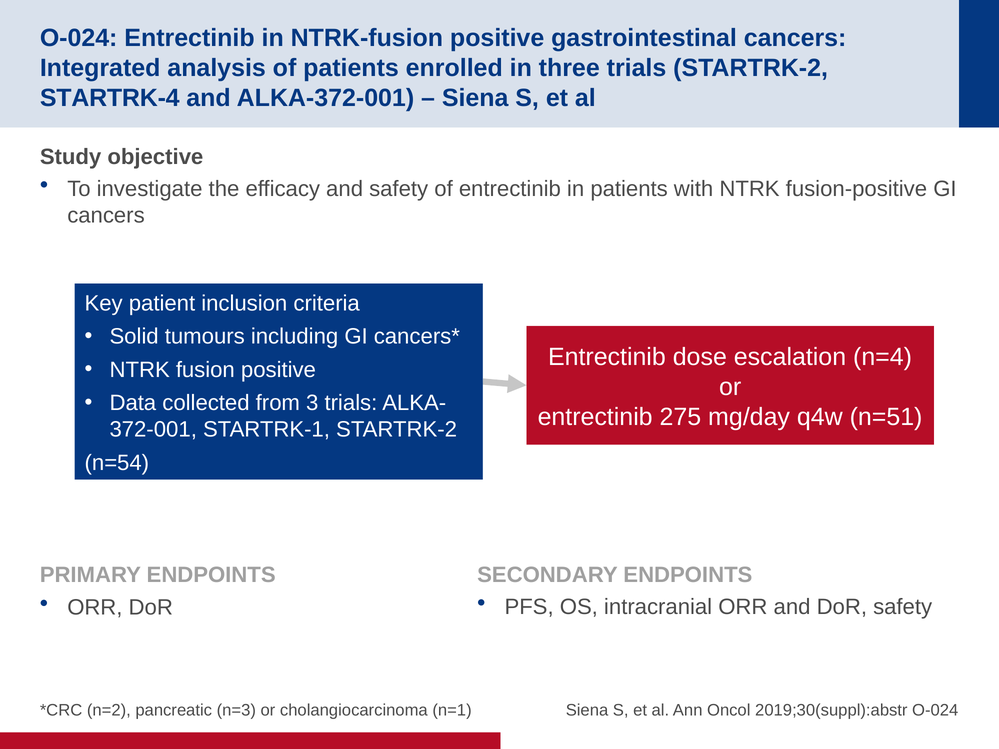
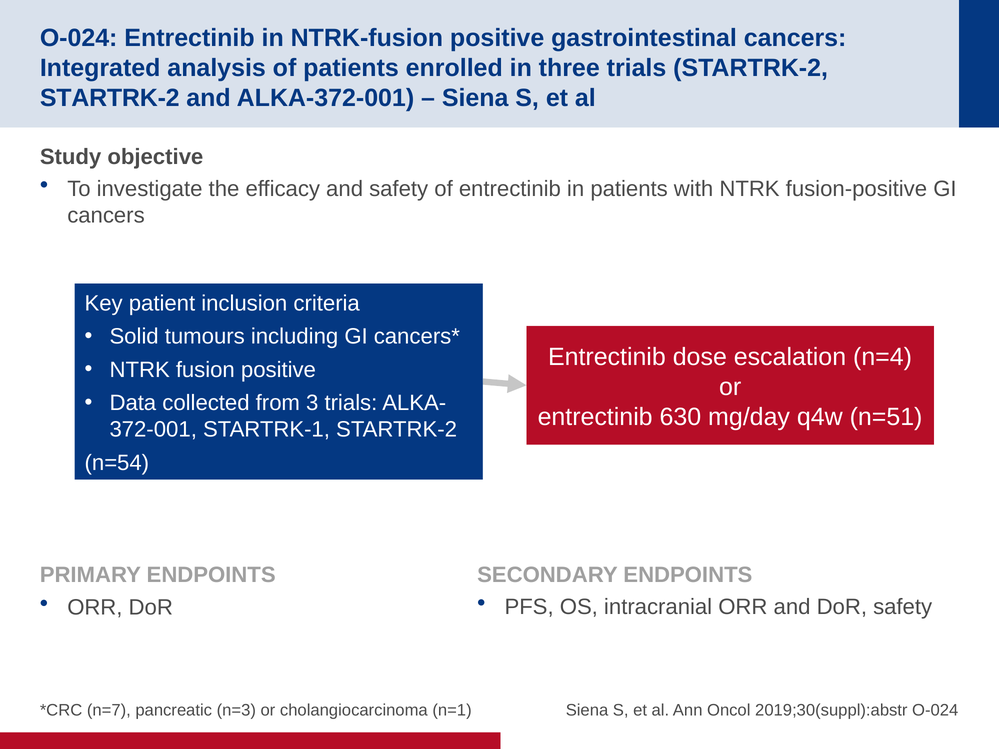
STARTRK-4: STARTRK-4 -> STARTRK-2 (110, 98)
275: 275 -> 630 (680, 417)
n=2: n=2 -> n=7 (109, 710)
